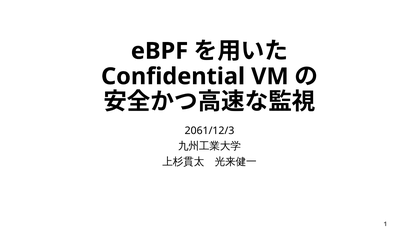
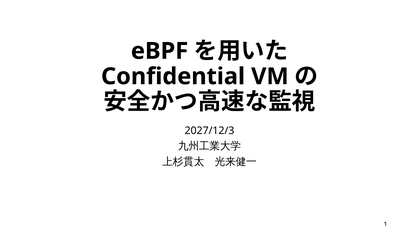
2061/12/3: 2061/12/3 -> 2027/12/3 (209, 131)
